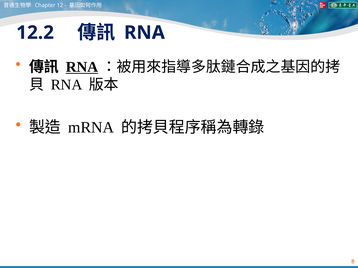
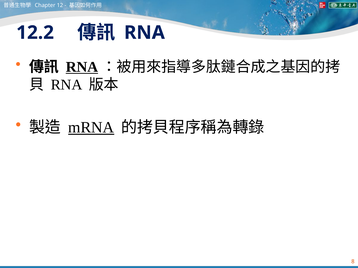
mRNA underline: none -> present (91, 128)
